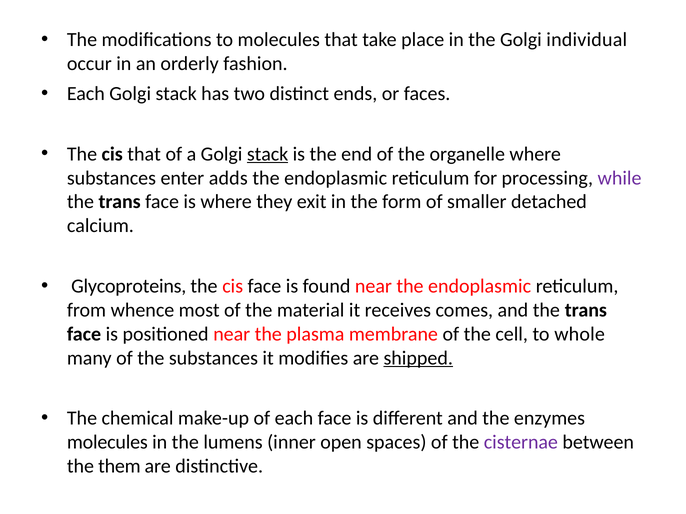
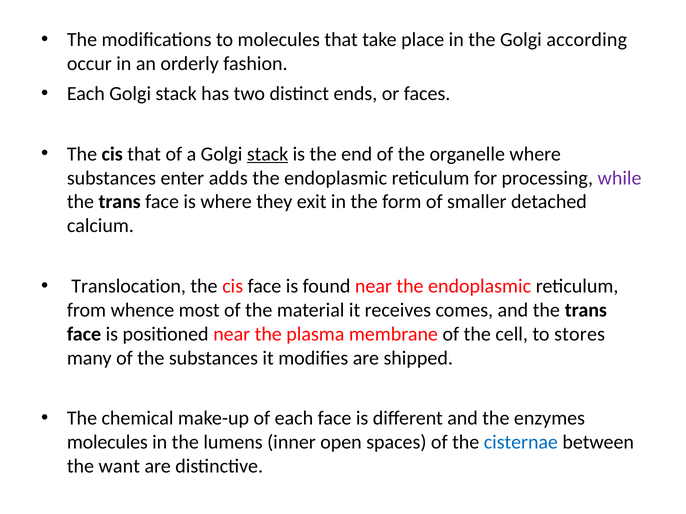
individual: individual -> according (587, 40)
Glycoproteins: Glycoproteins -> Translocation (129, 286)
whole: whole -> stores (580, 334)
shipped underline: present -> none (418, 358)
cisternae colour: purple -> blue (521, 443)
them: them -> want (119, 467)
